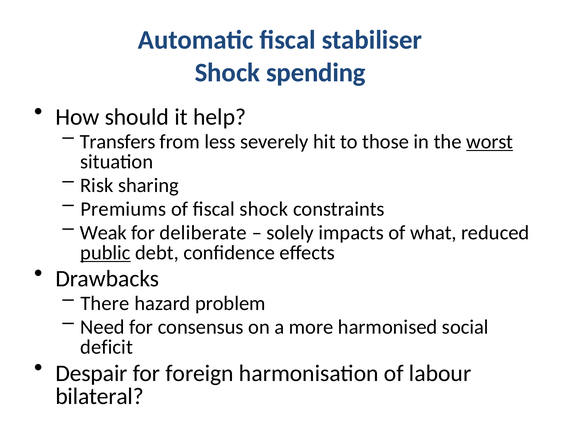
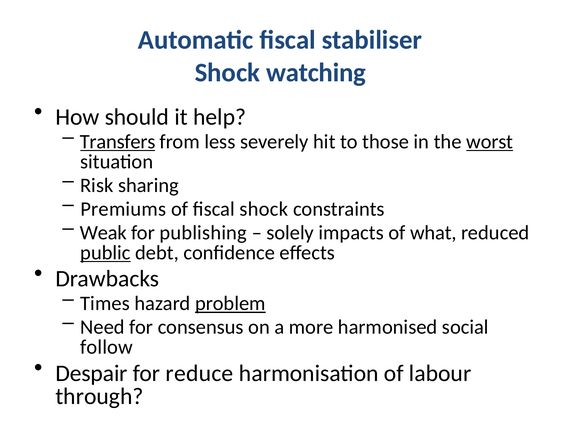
spending: spending -> watching (316, 73)
Transfers underline: none -> present (118, 142)
deliberate: deliberate -> publishing (203, 233)
There: There -> Times (105, 303)
problem underline: none -> present (230, 303)
deficit: deficit -> follow (107, 347)
foreign: foreign -> reduce (199, 373)
bilateral: bilateral -> through (99, 396)
